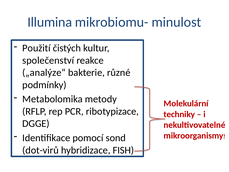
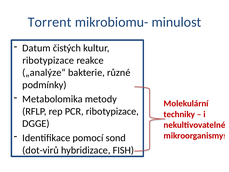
Illumina: Illumina -> Torrent (50, 22)
Použití: Použití -> Datum (36, 48)
společenství: společenství -> ribotypizace (48, 60)
